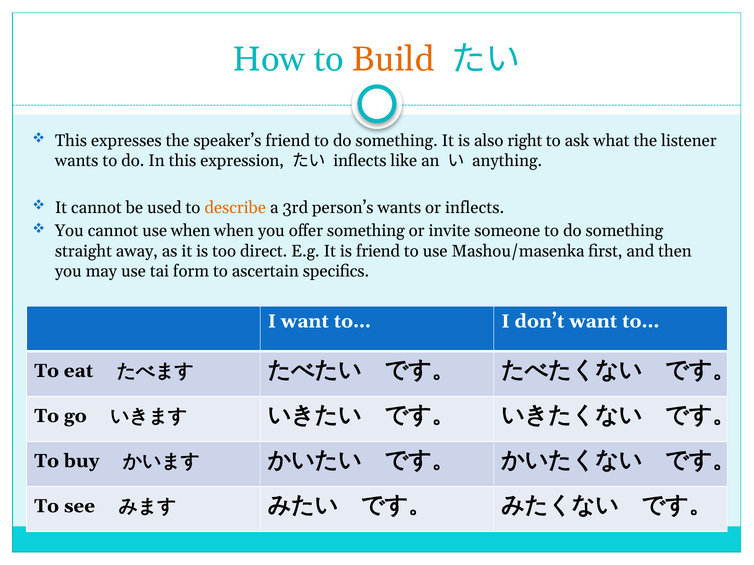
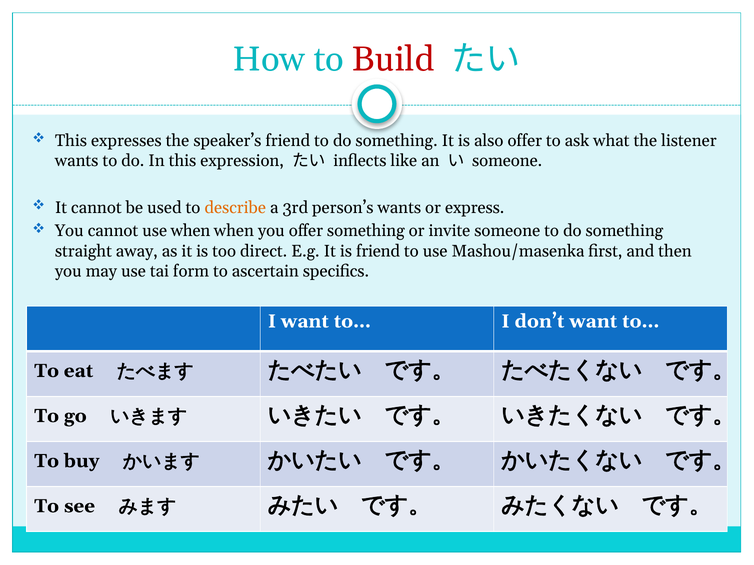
Build colour: orange -> red (394, 59)
also right: right -> offer (525, 141)
anything: anything -> someone (507, 161)
or inflects: inflects -> express (475, 208)
